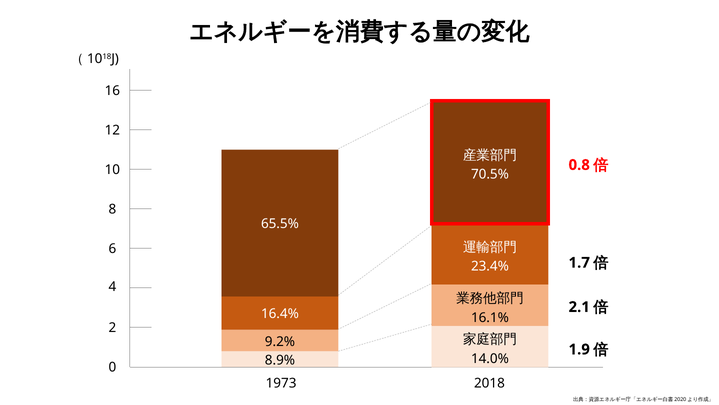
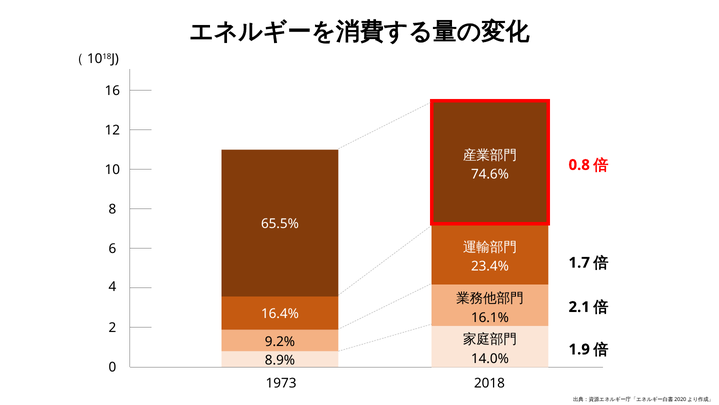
70.5%: 70.5% -> 74.6% (490, 174)
